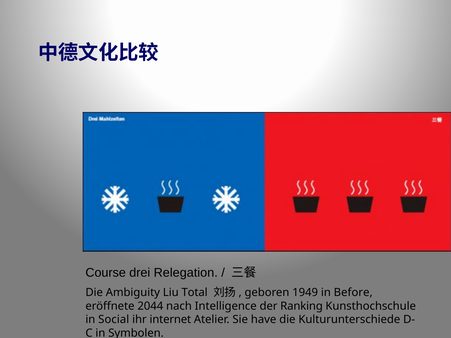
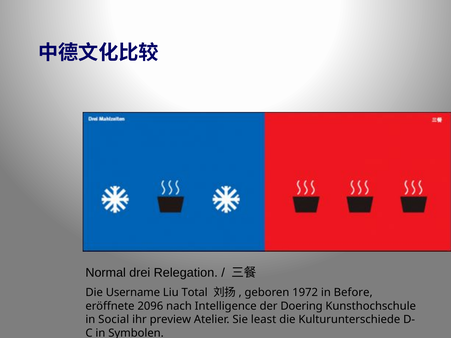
Course: Course -> Normal (106, 273)
Ambiguity: Ambiguity -> Username (133, 293)
1949: 1949 -> 1972 (305, 293)
2044: 2044 -> 2096 (150, 306)
Ranking: Ranking -> Doering (302, 306)
internet: internet -> preview (170, 320)
have: have -> least (264, 320)
